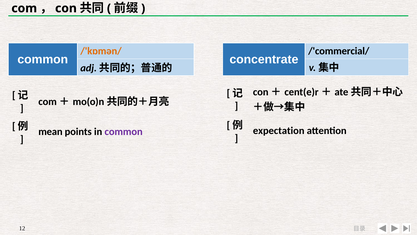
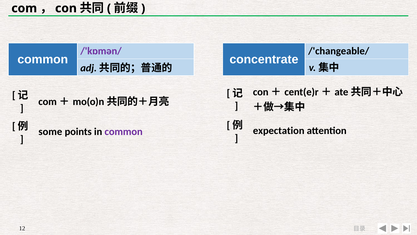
/'kɒmən/ colour: orange -> purple (101, 51)
/'commercial/: /'commercial/ -> /'changeable/ (339, 51)
mean: mean -> some (50, 131)
